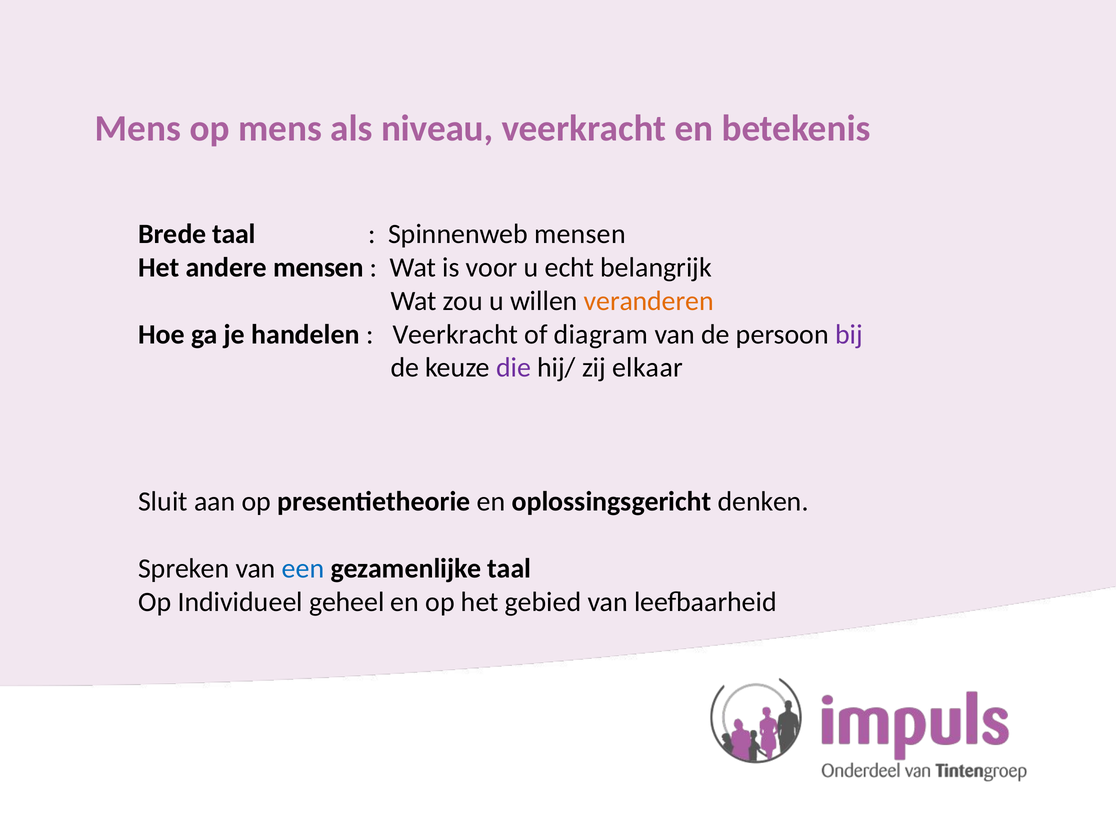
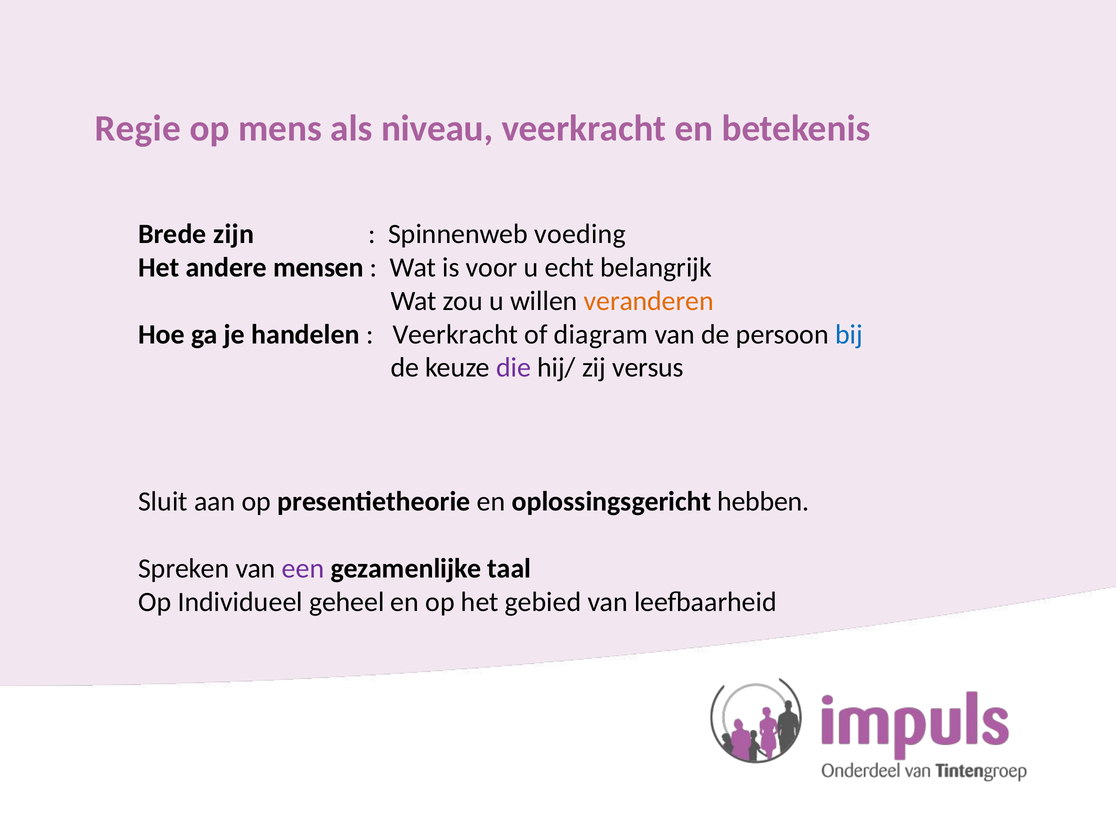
Mens: Mens -> Regie (138, 129)
Brede taal: taal -> zijn (234, 234)
Spinnenweb mensen: mensen -> voeding (580, 234)
bij colour: purple -> blue (849, 334)
elkaar: elkaar -> versus (648, 368)
denken: denken -> hebben (763, 502)
een colour: blue -> purple (303, 569)
